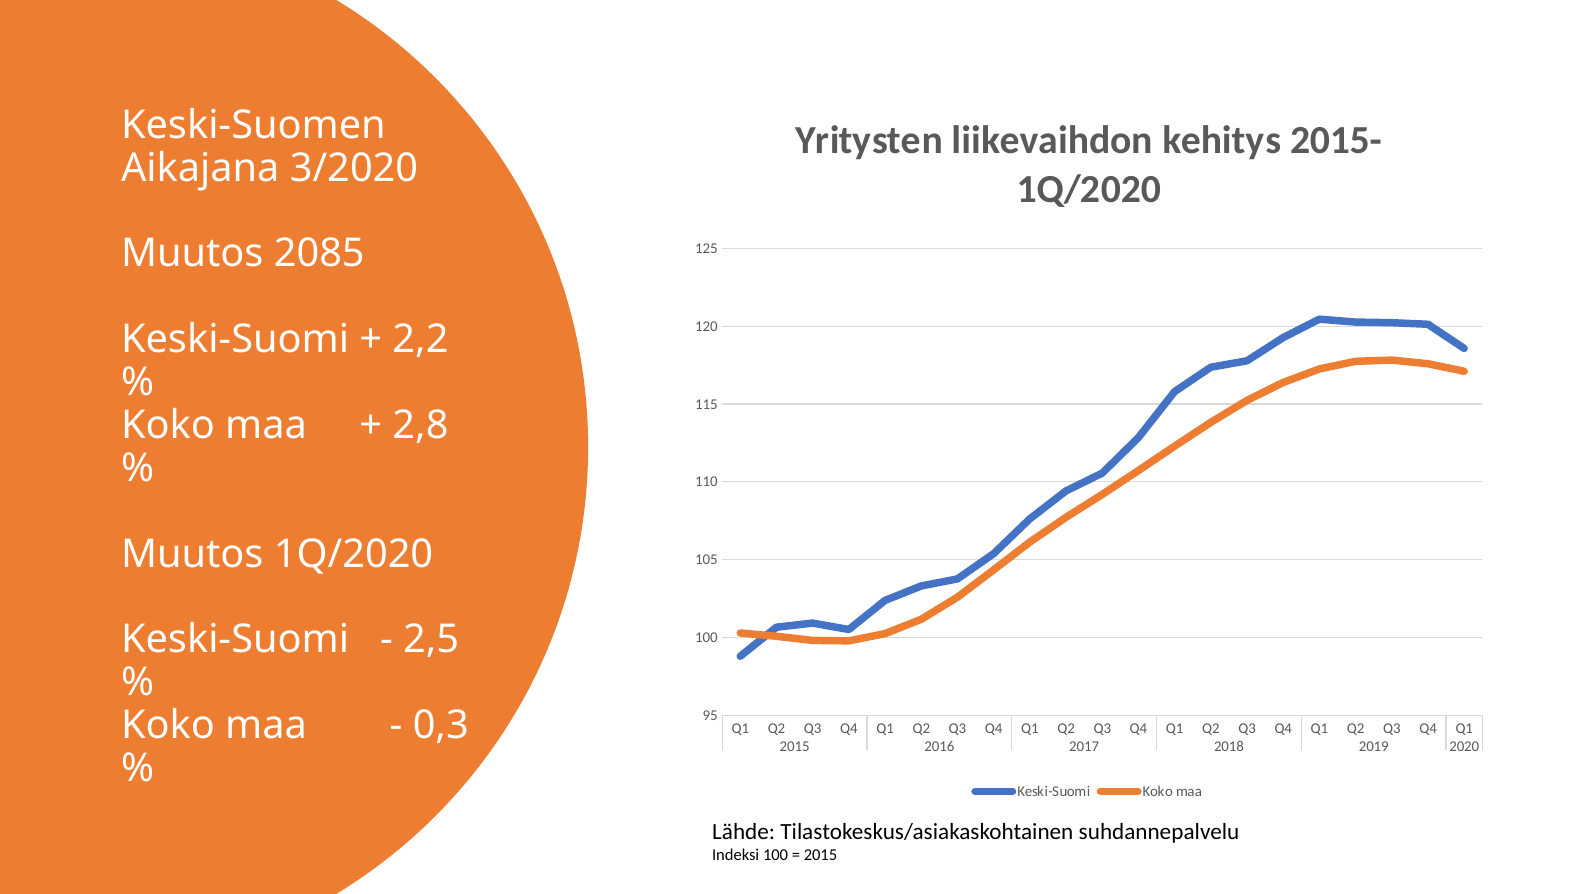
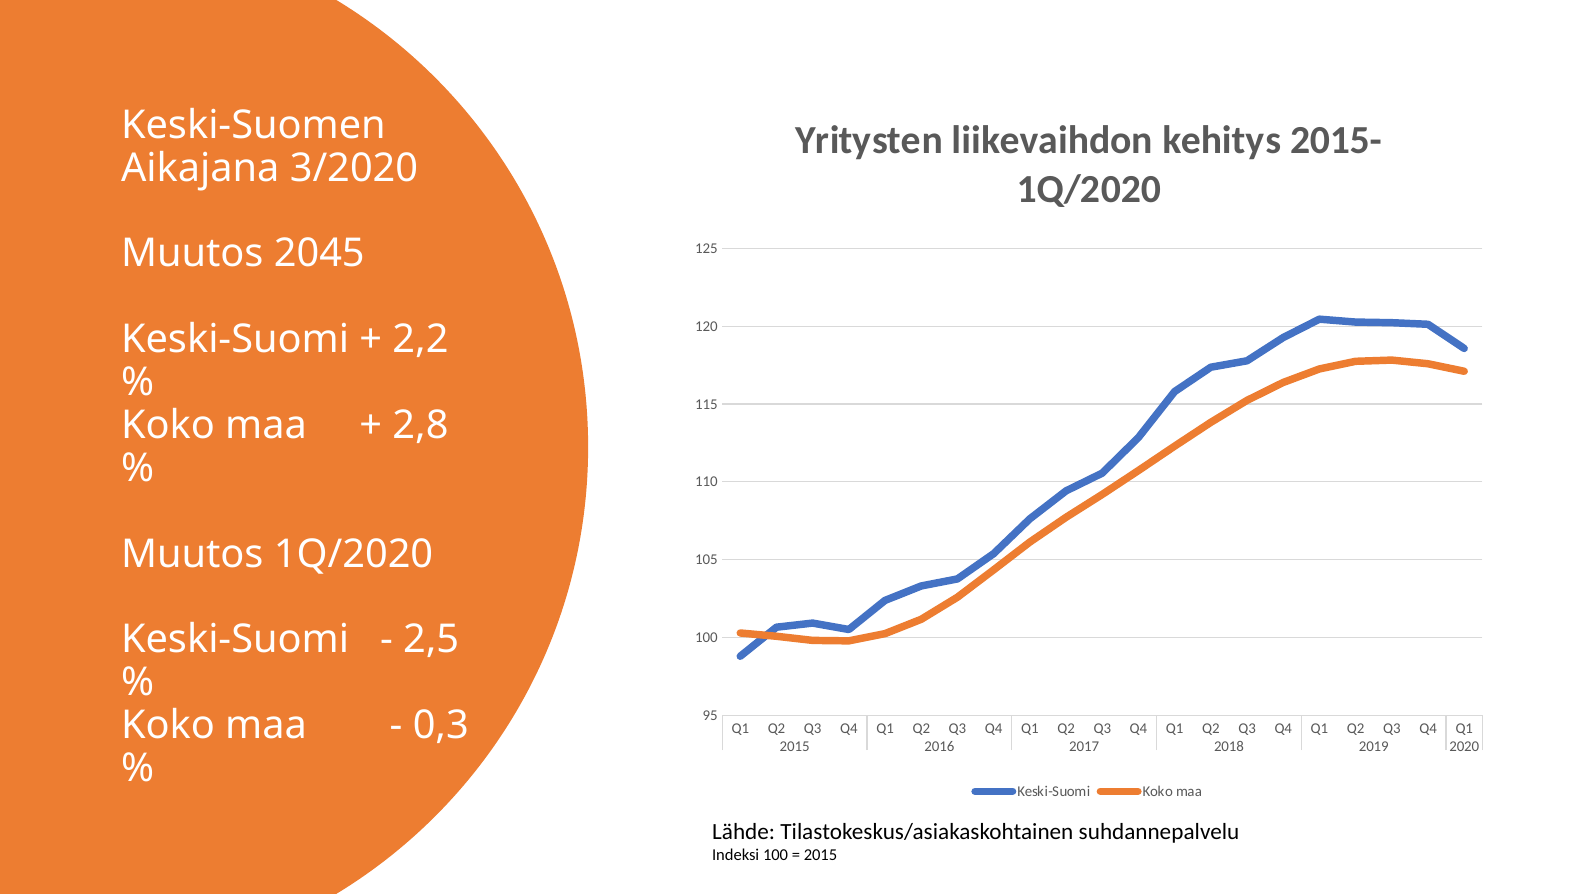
2085: 2085 -> 2045 (319, 254)
